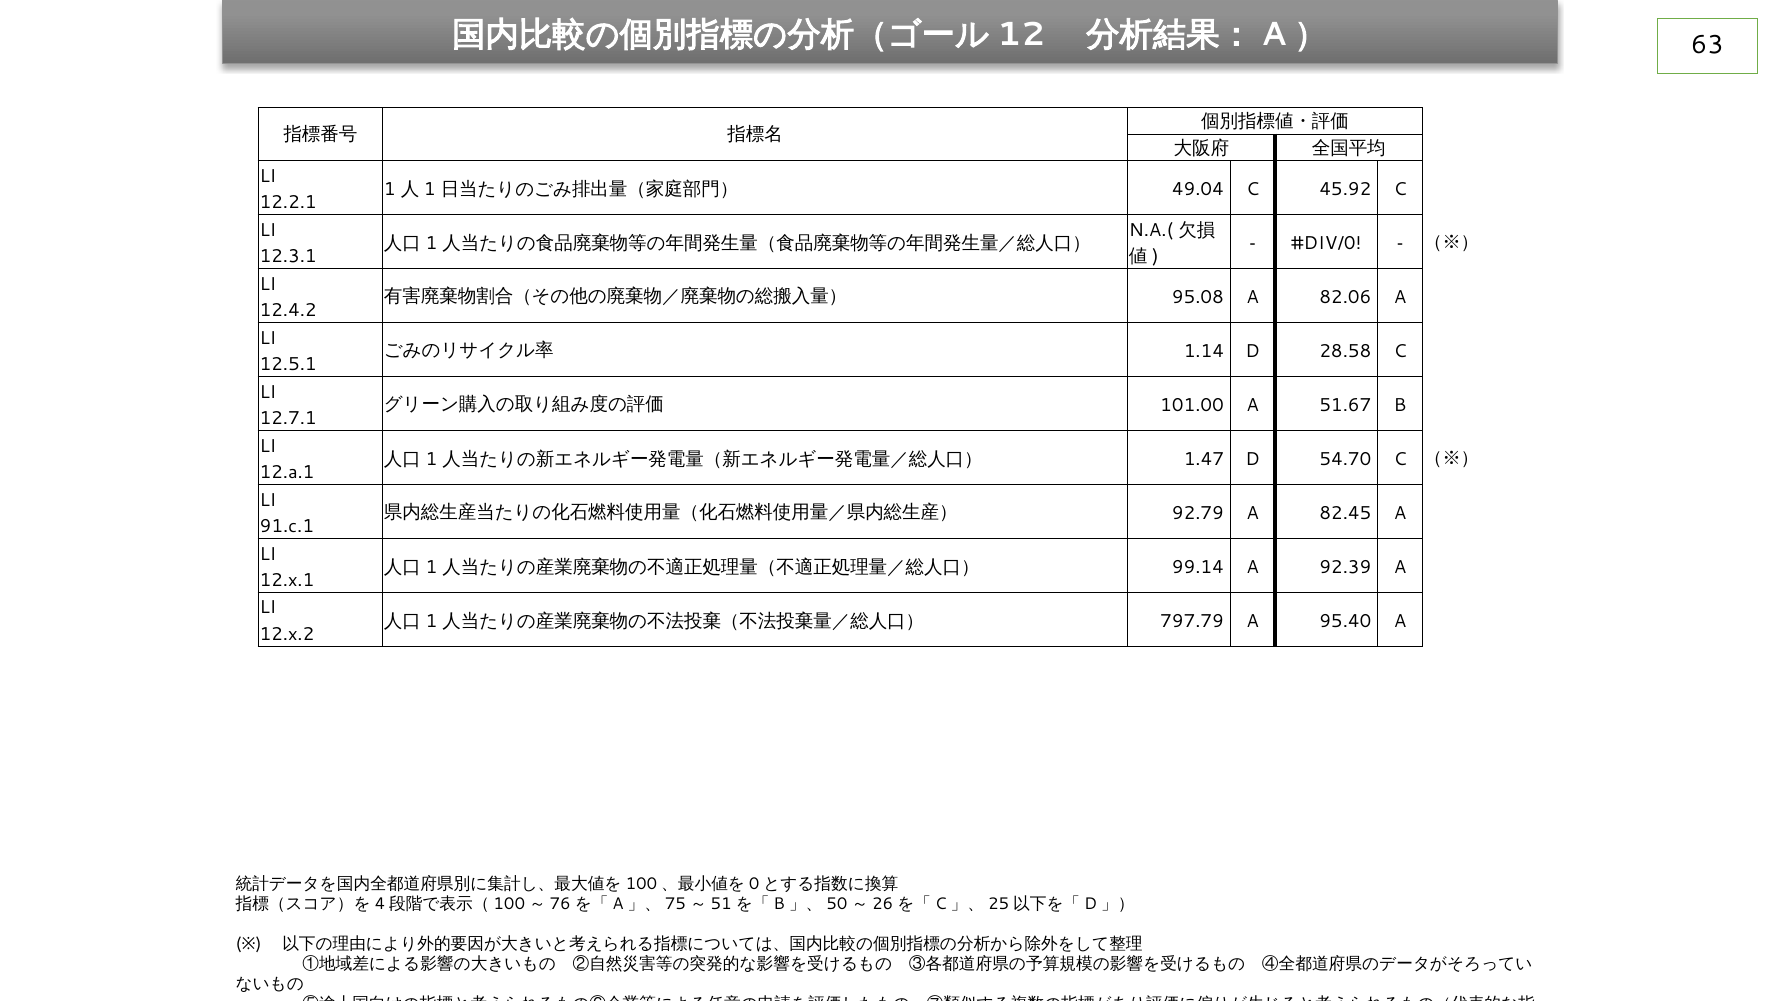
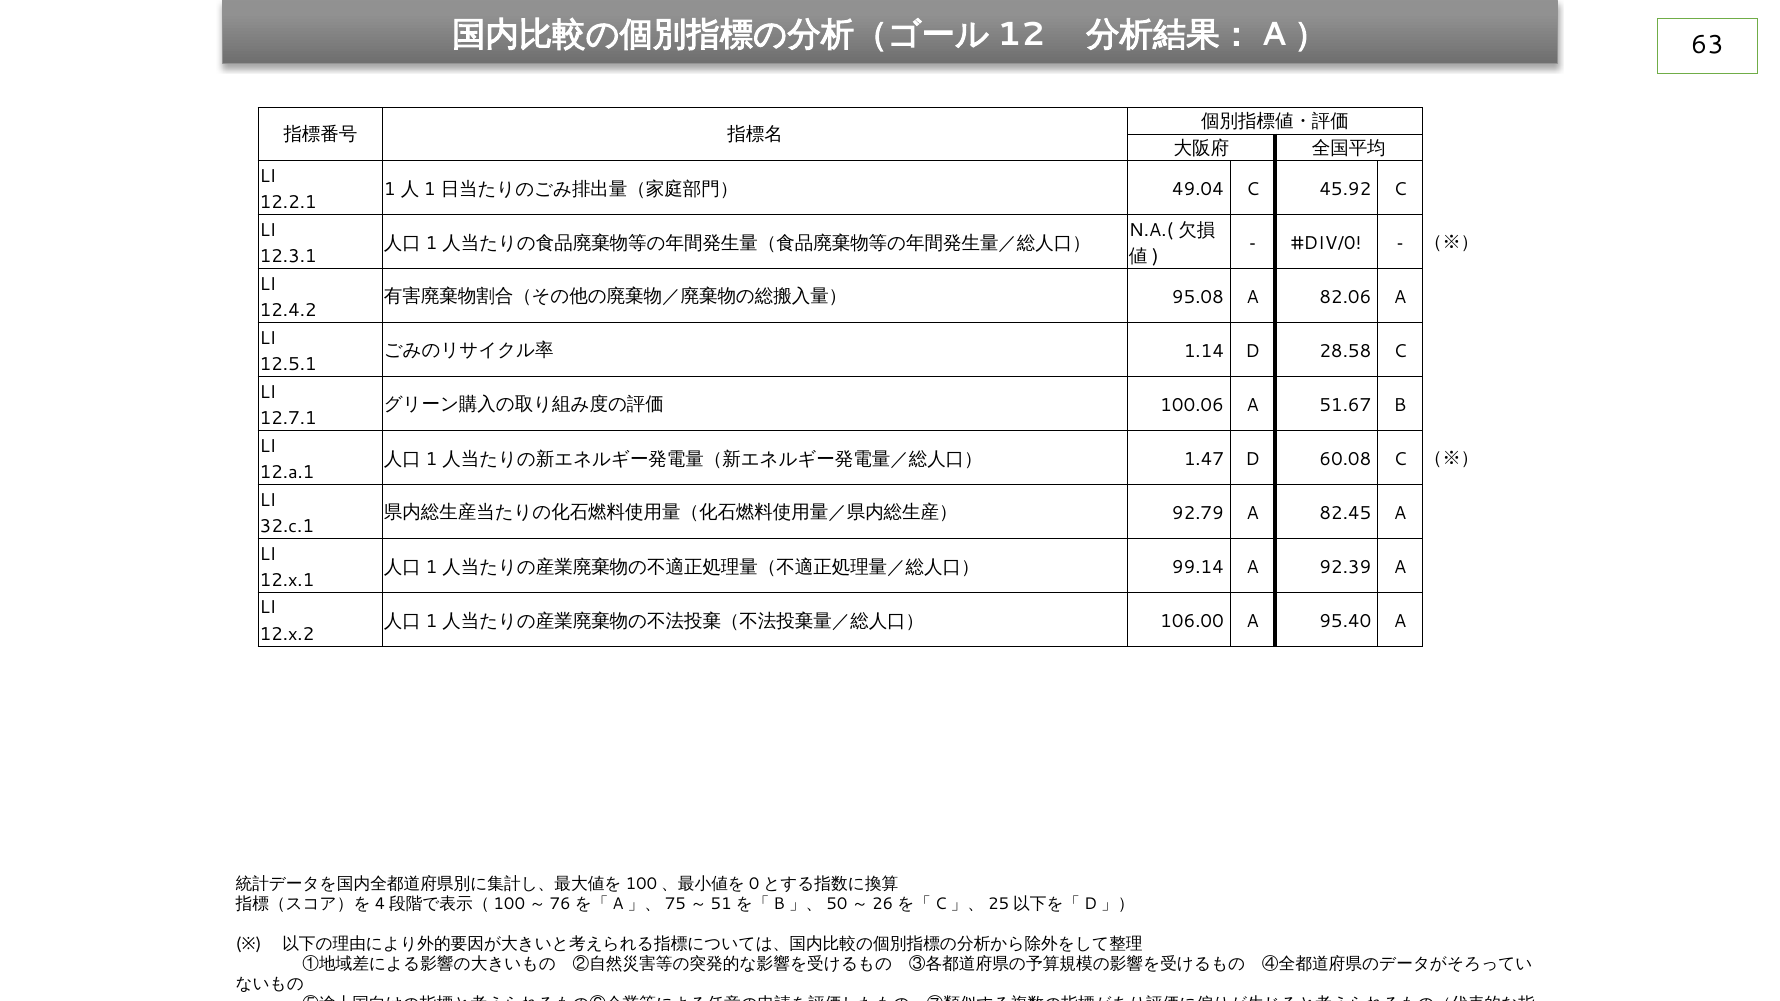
101.00: 101.00 -> 100.06 (1192, 405)
54.70: 54.70 -> 60.08 (1345, 459)
91.c.1: 91.c.1 -> 32.c.1 (287, 526)
797.79: 797.79 -> 106.00 (1192, 621)
